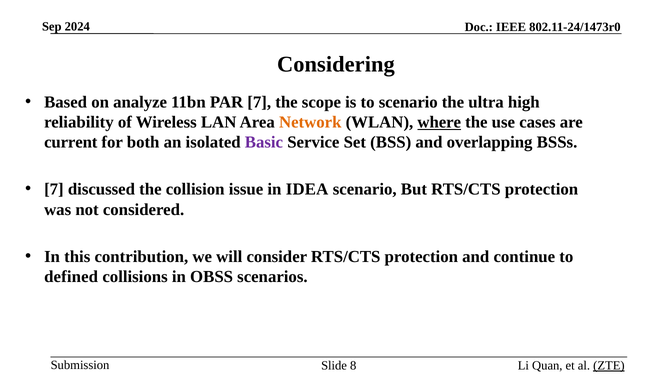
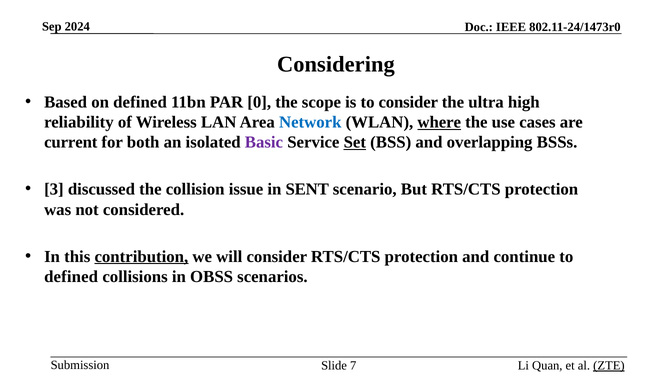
on analyze: analyze -> defined (140, 102)
PAR 7: 7 -> 0 (259, 102)
to scenario: scenario -> consider (408, 102)
Network colour: orange -> blue (310, 122)
Set underline: none -> present (355, 142)
7: 7 -> 3 (54, 189)
IDEA: IDEA -> SENT (307, 189)
contribution underline: none -> present (141, 257)
8: 8 -> 7 (353, 365)
